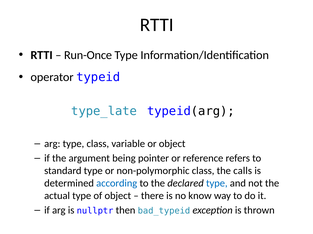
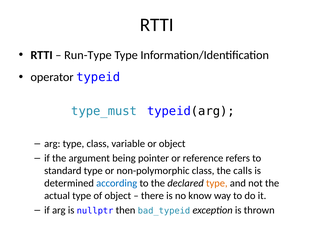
Run-Once: Run-Once -> Run-Type (88, 55)
type_late: type_late -> type_must (104, 112)
type colour: blue -> orange (217, 184)
